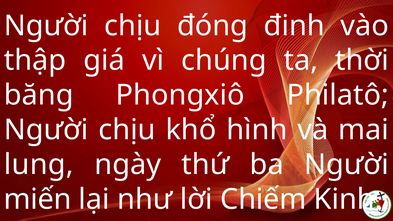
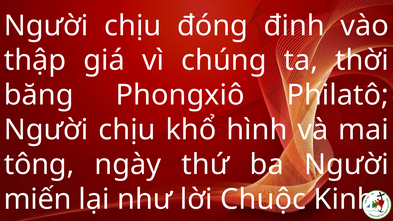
lung: lung -> tông (39, 165)
Chiếm: Chiếm -> Chuộc (263, 199)
